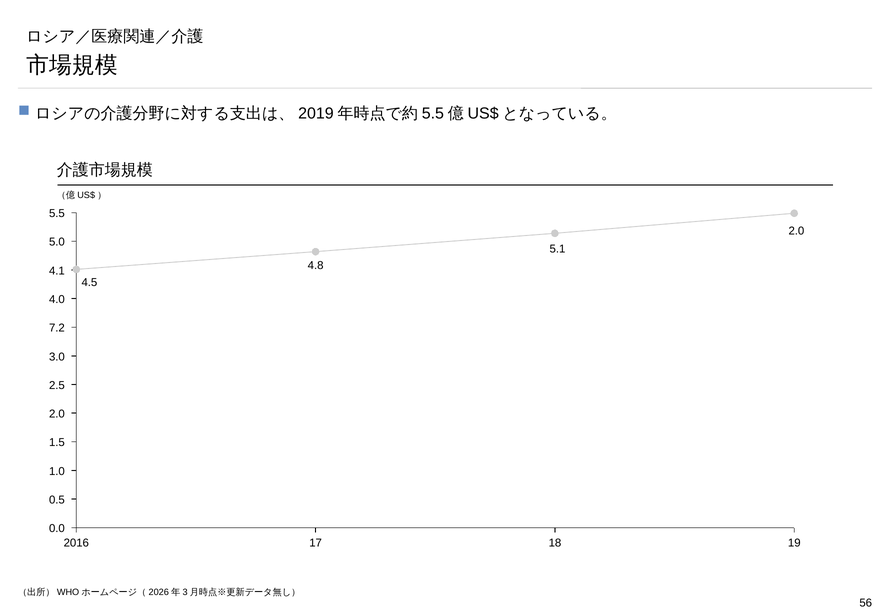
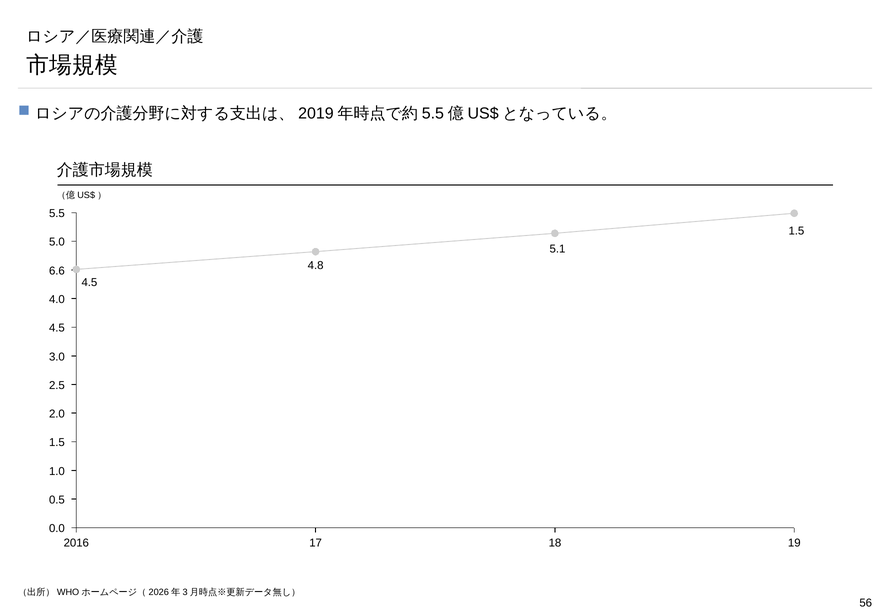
2.0: 2.0 -> 1.5 (796, 231)
4.1: 4.1 -> 6.6 (57, 271)
7.2: 7.2 -> 4.5 (57, 328)
